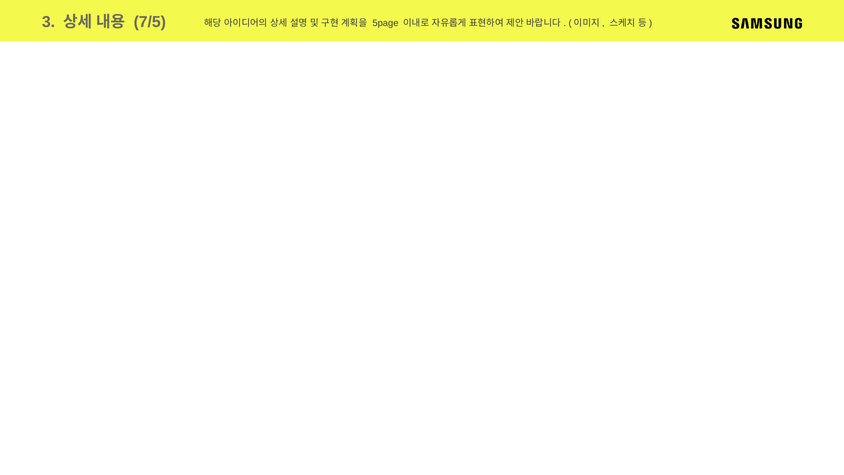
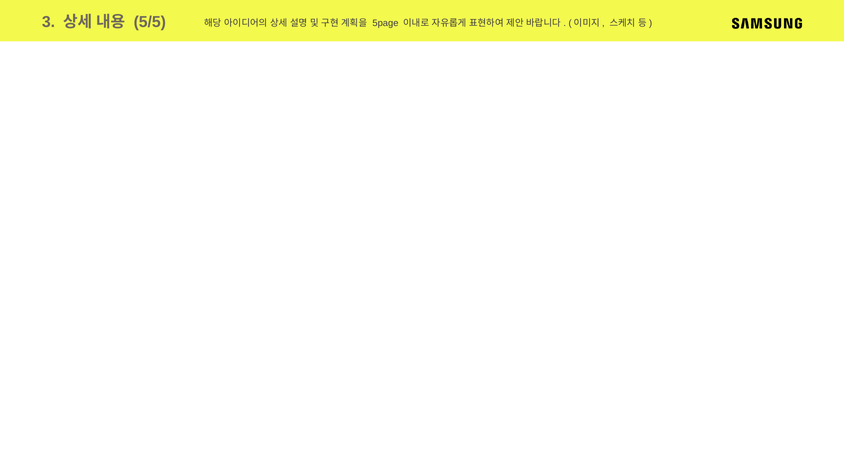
7/5: 7/5 -> 5/5 (150, 22)
